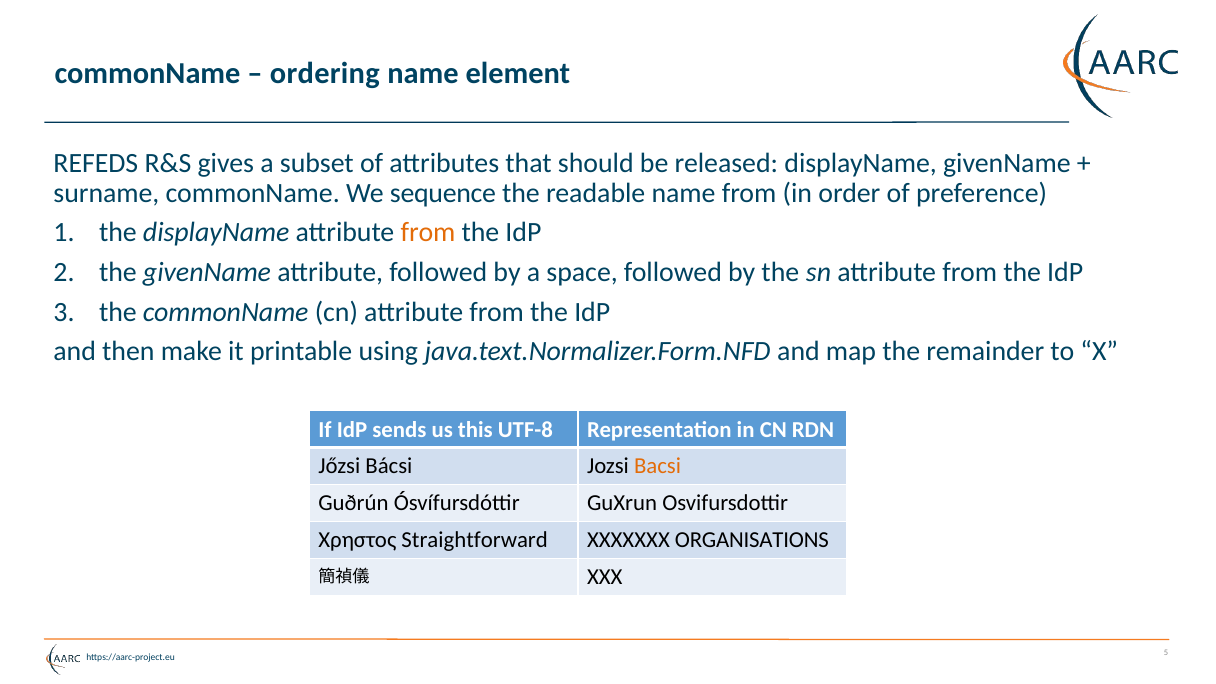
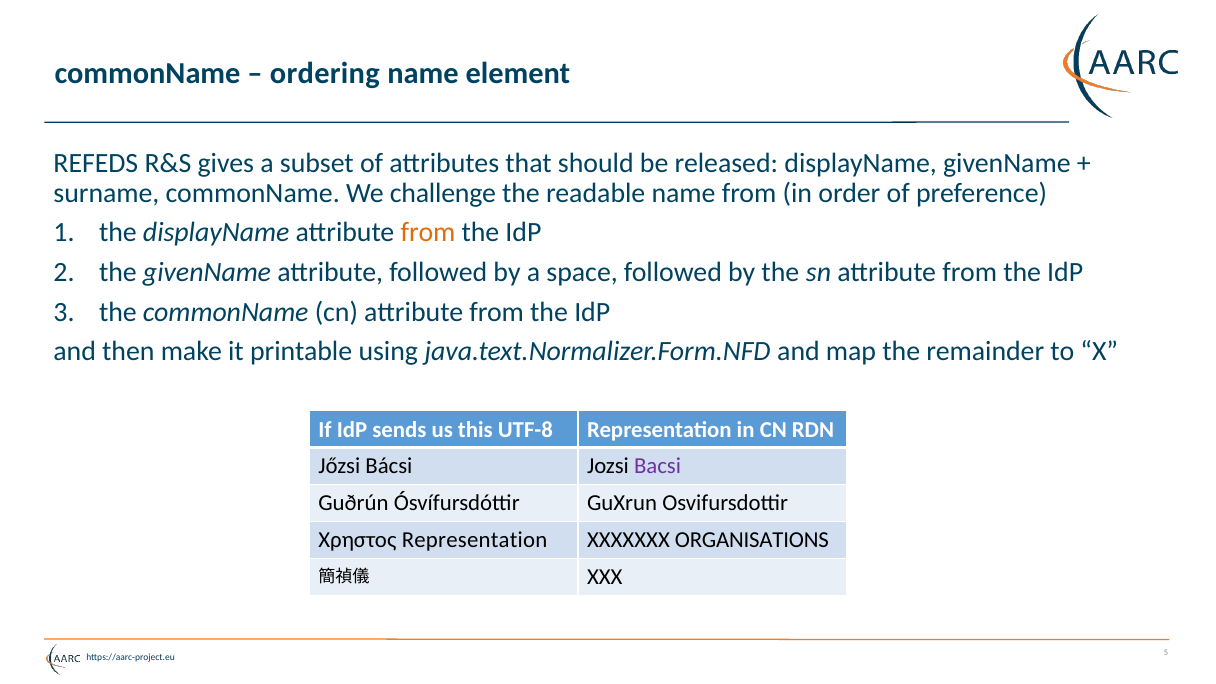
sequence: sequence -> challenge (443, 193)
Bacsi colour: orange -> purple (658, 466)
Χρηστος Straightforward: Straightforward -> Representation (475, 540)
